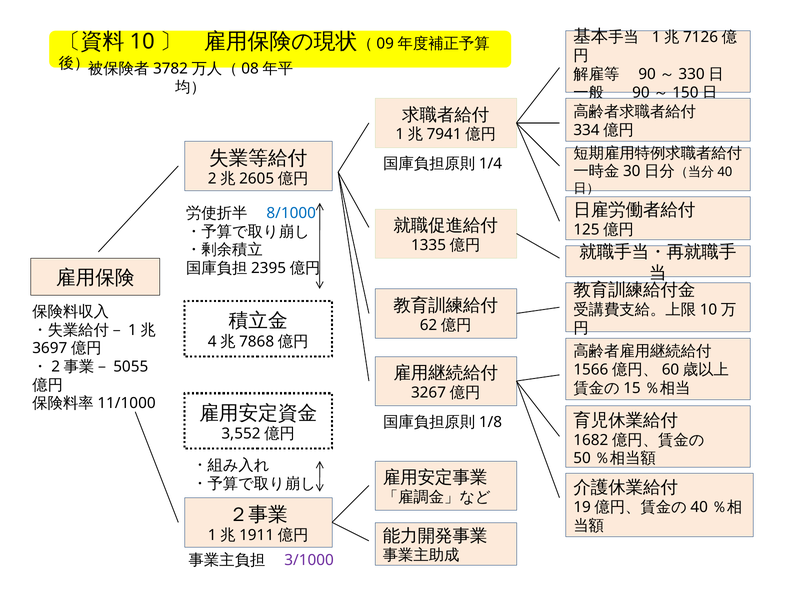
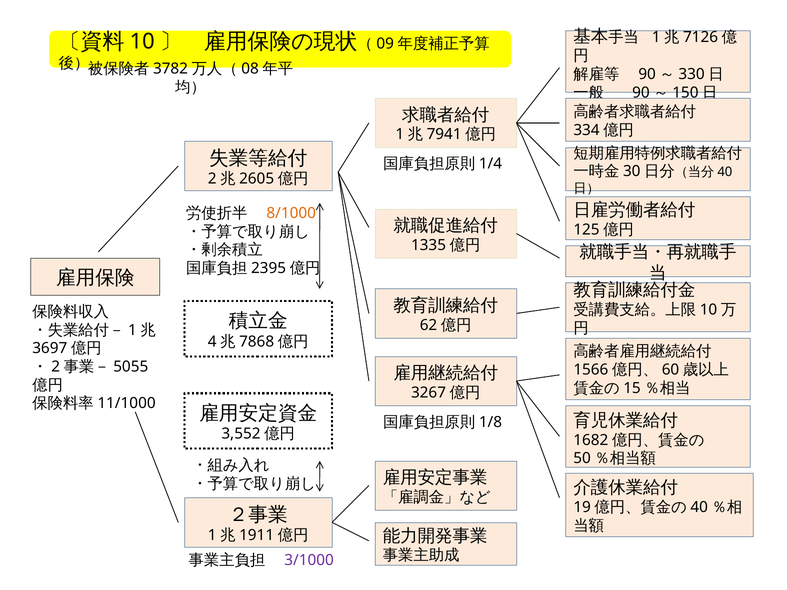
8/1000 colour: blue -> orange (291, 213)
